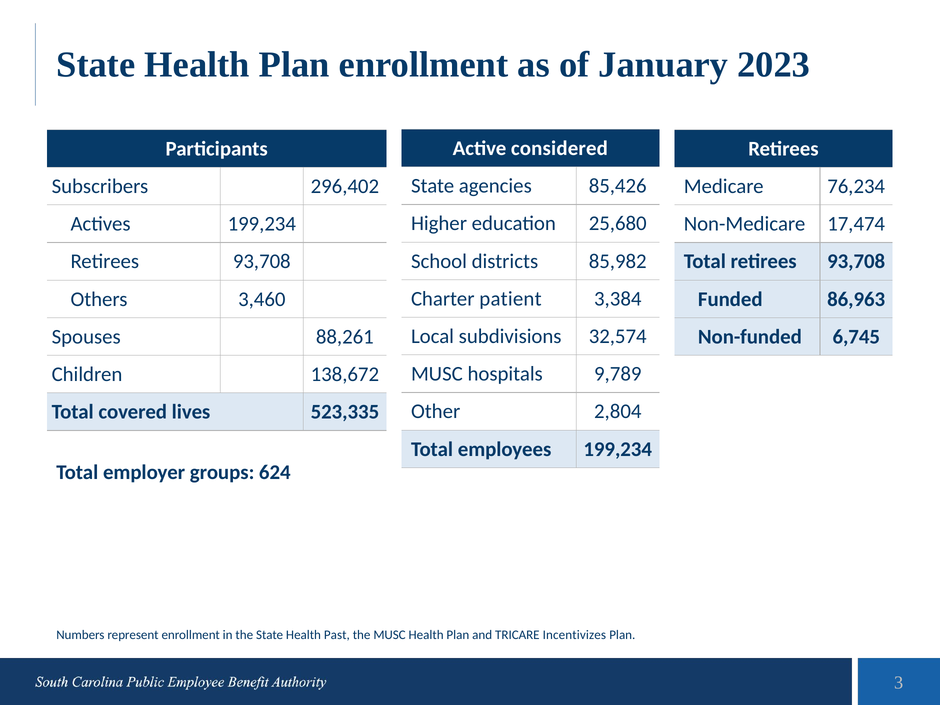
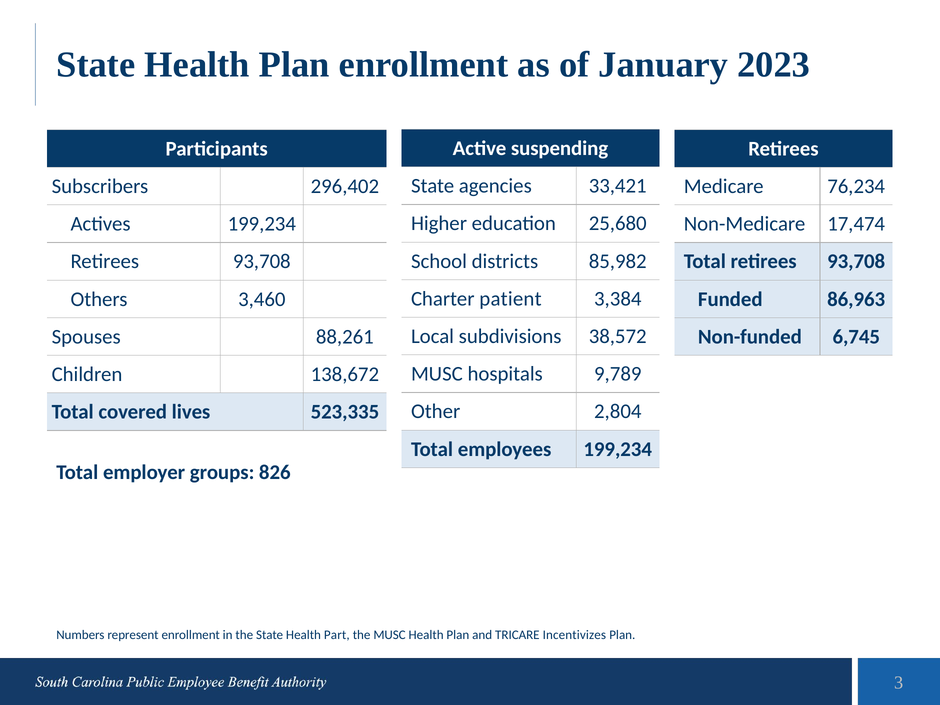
considered: considered -> suspending (560, 148)
85,426: 85,426 -> 33,421 (618, 186)
32,574: 32,574 -> 38,572 (618, 336)
624: 624 -> 826 (275, 472)
Past: Past -> Part (337, 635)
